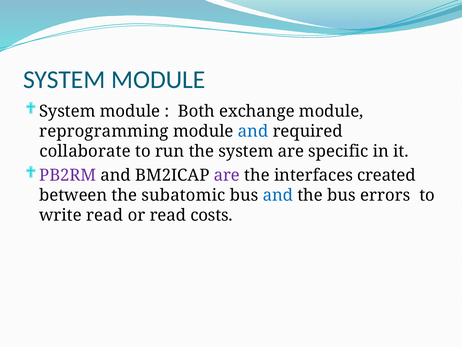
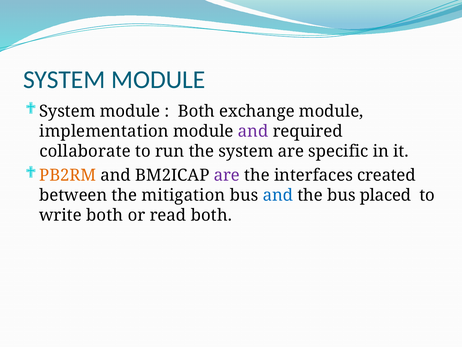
reprogramming: reprogramming -> implementation (104, 131)
and colour: blue -> purple (253, 131)
PB2RM colour: purple -> orange (68, 175)
subatomic: subatomic -> mitigation (183, 195)
errors: errors -> placed (385, 195)
write read: read -> both (105, 215)
read costs: costs -> both (211, 215)
